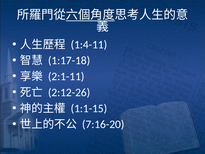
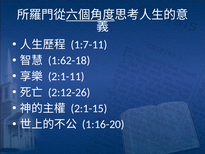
1:4-11: 1:4-11 -> 1:7-11 (89, 45)
1:17-18: 1:17-18 -> 1:62-18 (69, 60)
1:1-15: 1:1-15 -> 2:1-15 (89, 108)
7:16-20: 7:16-20 -> 1:16-20 (103, 124)
